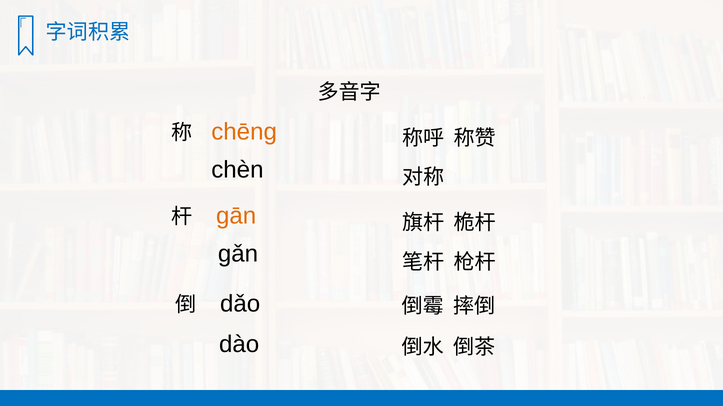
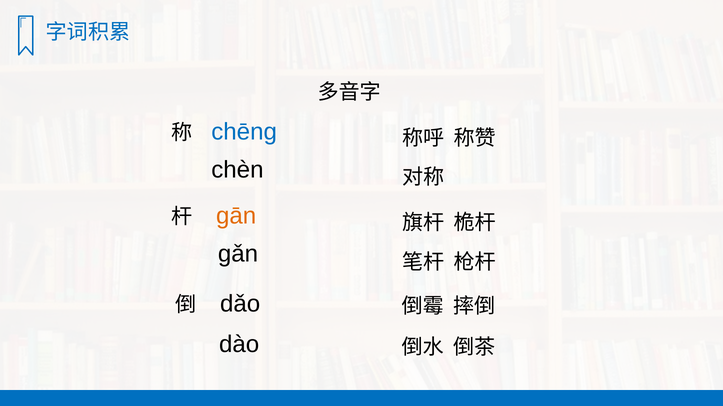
chēng colour: orange -> blue (244, 132)
